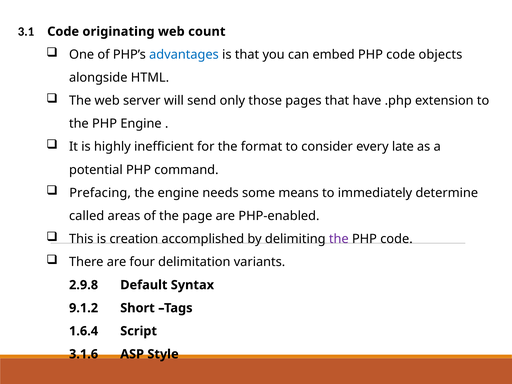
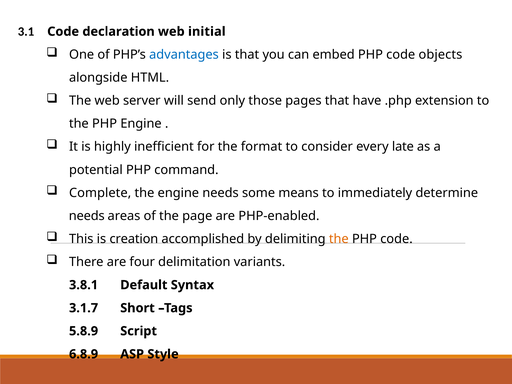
originating: originating -> declaration (119, 32)
count: count -> initial (207, 32)
Prefacing: Prefacing -> Complete (100, 193)
called: called -> needs (87, 216)
the colour: purple -> orange (339, 239)
2.9.8: 2.9.8 -> 3.8.1 (84, 285)
9.1.2: 9.1.2 -> 3.1.7 (84, 308)
1.6.4: 1.6.4 -> 5.8.9 (84, 331)
3.1.6: 3.1.6 -> 6.8.9 (84, 354)
